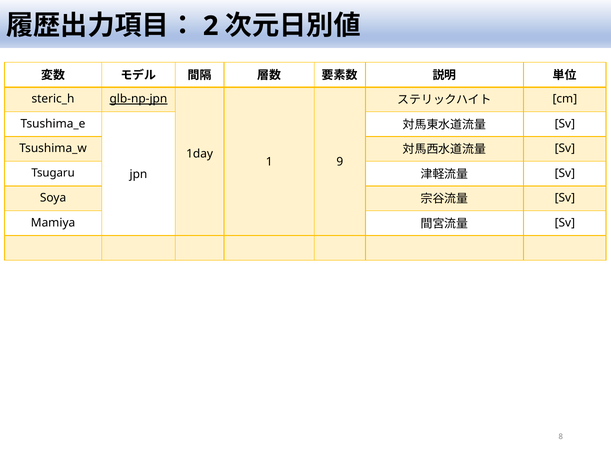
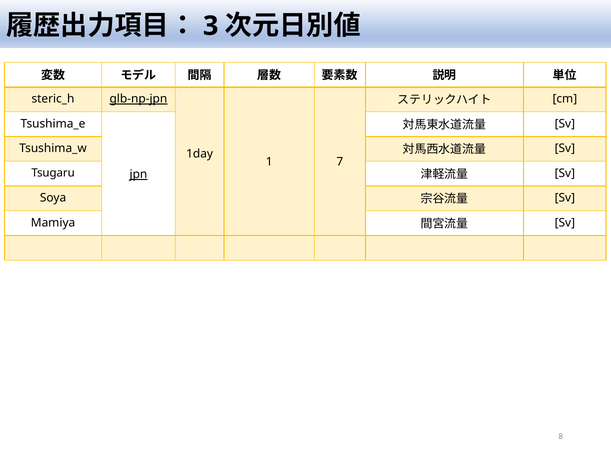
2: 2 -> 3 (211, 26)
9: 9 -> 7 (340, 162)
jpn underline: none -> present (138, 174)
